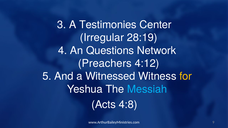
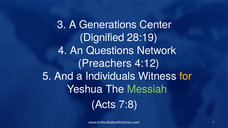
Testimonies: Testimonies -> Generations (108, 25)
Irregular: Irregular -> Dignified (102, 38)
Witnessed: Witnessed -> Individuals (110, 76)
Messiah colour: light blue -> light green (147, 89)
4:8: 4:8 -> 7:8 (128, 105)
